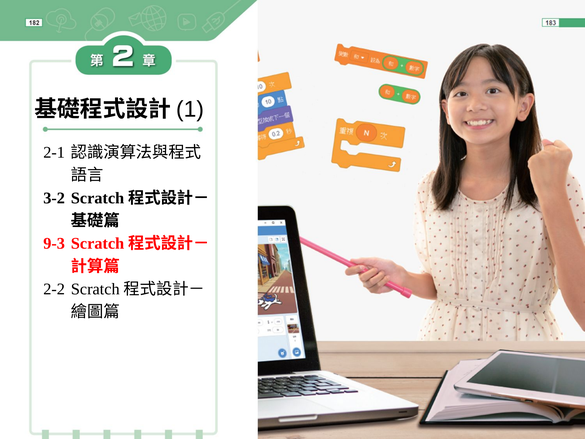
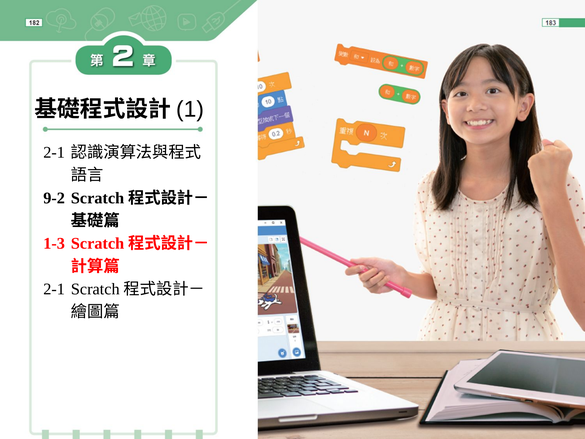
3-2: 3-2 -> 9-2 (54, 198)
9-3: 9-3 -> 1-3 (54, 243)
2-2: 2-2 -> 2-1 (54, 289)
